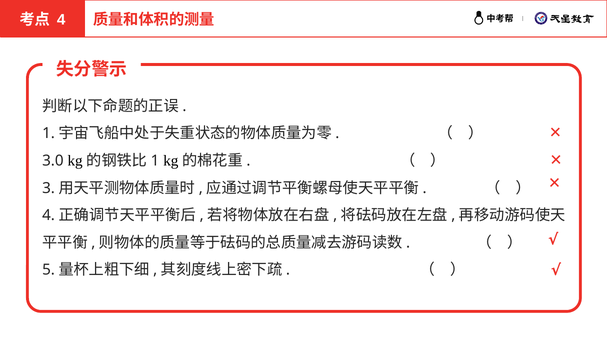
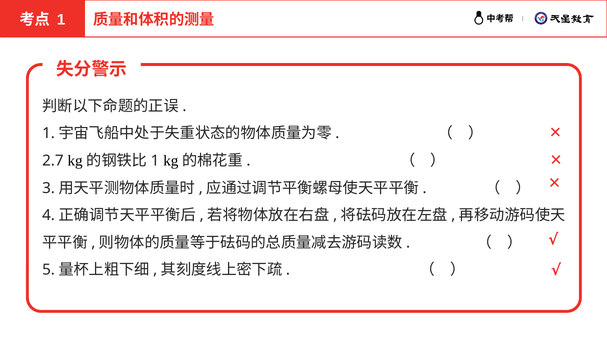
4: 4 -> 1 (61, 20)
3.0: 3.0 -> 2.7 (53, 161)
